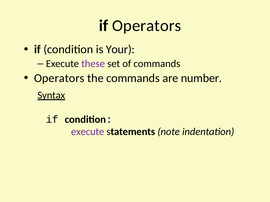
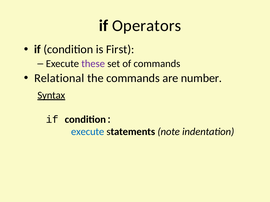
Your: Your -> First (120, 49)
Operators: Operators -> Relational (59, 78)
execute colour: purple -> blue (88, 132)
